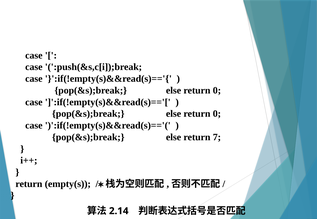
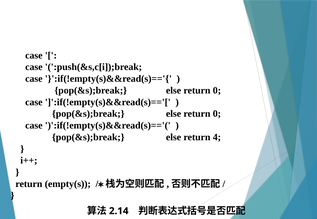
7: 7 -> 4 (217, 137)
